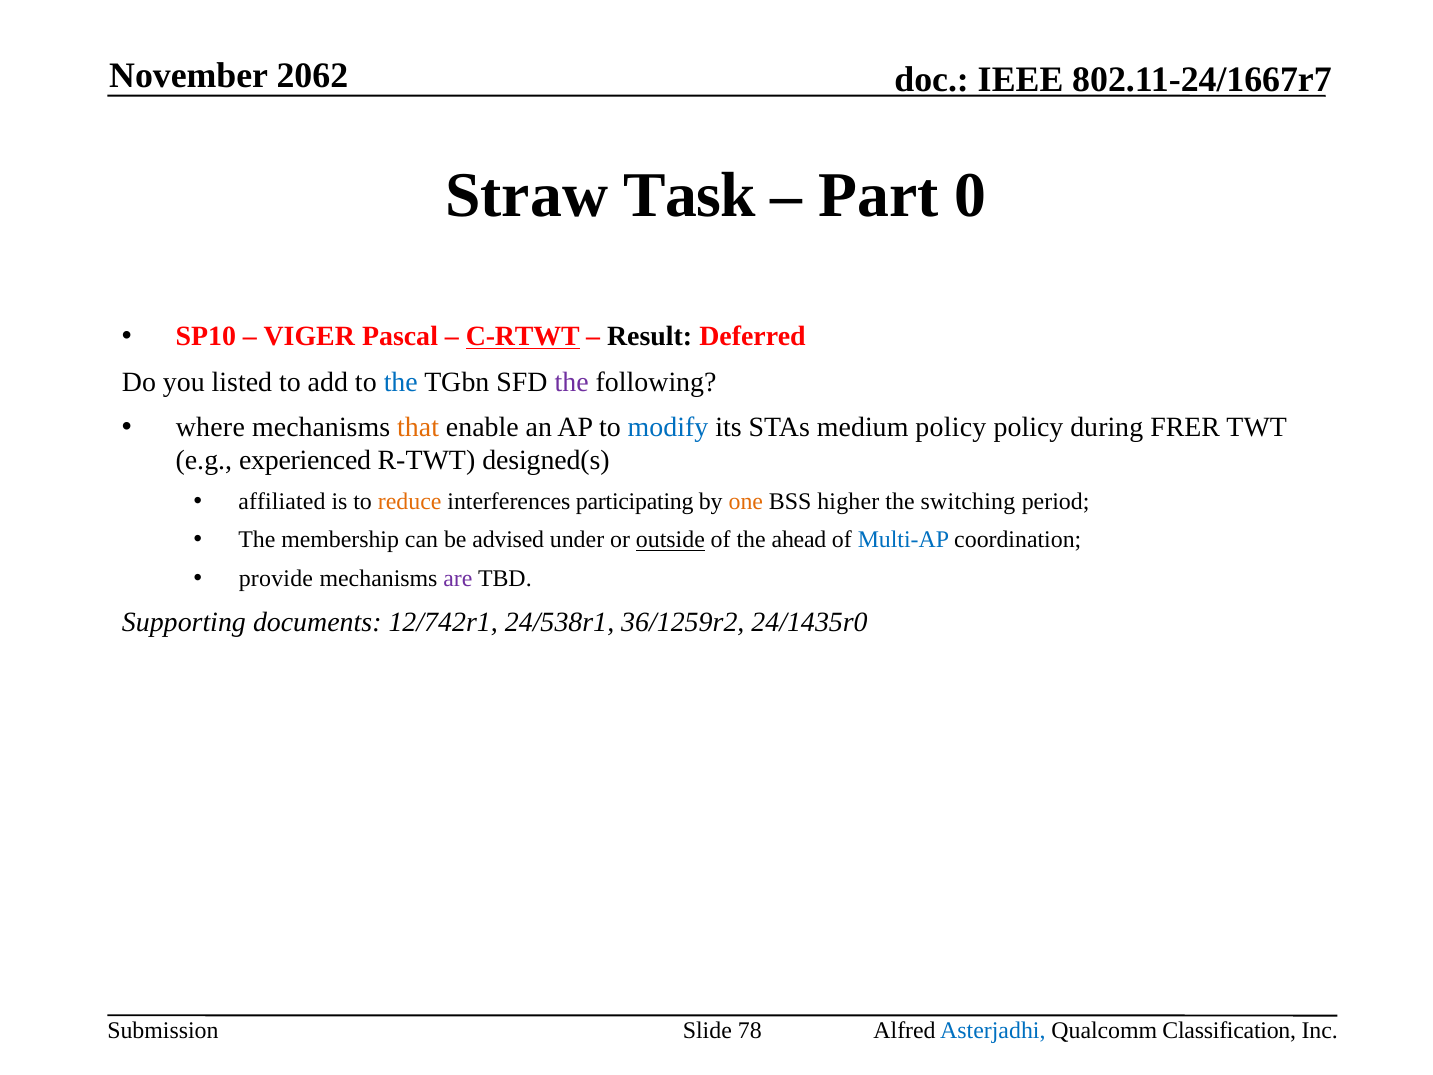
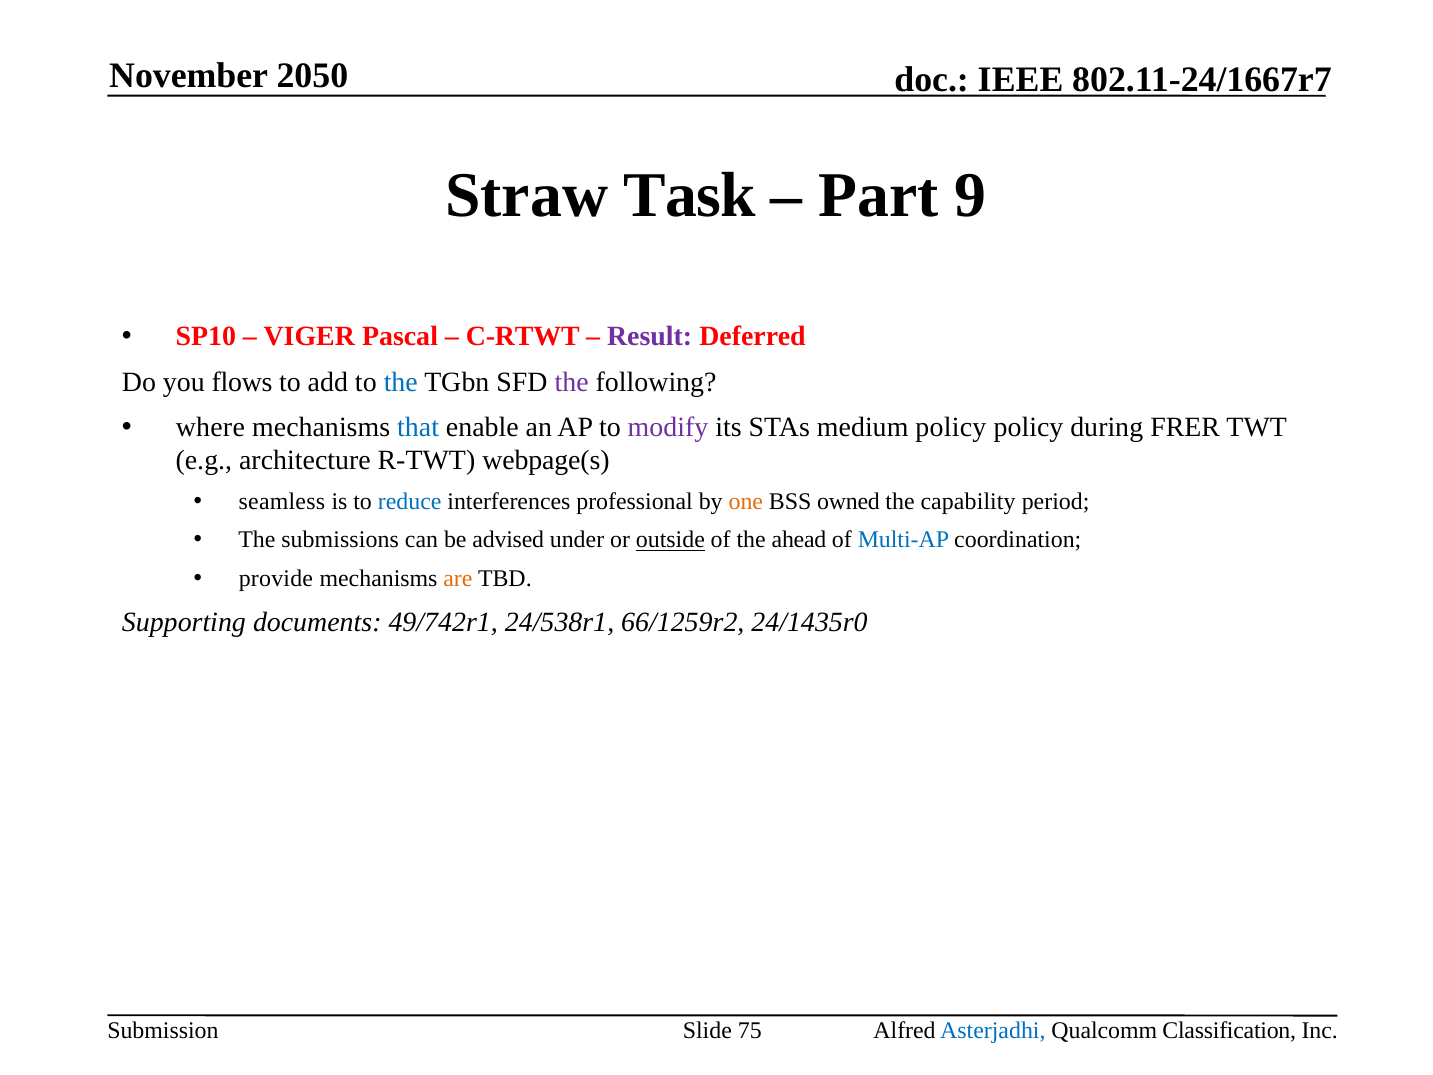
2062: 2062 -> 2050 (312, 76)
0: 0 -> 9 (971, 195)
C-RTWT underline: present -> none (523, 336)
Result colour: black -> purple (650, 336)
listed: listed -> flows (242, 382)
that colour: orange -> blue (418, 427)
modify colour: blue -> purple (668, 427)
experienced: experienced -> architecture (305, 461)
designed(s: designed(s -> webpage(s (546, 461)
affiliated: affiliated -> seamless (282, 501)
reduce colour: orange -> blue (410, 501)
participating: participating -> professional (635, 501)
higher: higher -> owned (849, 501)
switching: switching -> capability (968, 501)
membership: membership -> submissions (340, 540)
are colour: purple -> orange (458, 579)
12/742r1: 12/742r1 -> 49/742r1 (443, 622)
36/1259r2: 36/1259r2 -> 66/1259r2 (683, 622)
78: 78 -> 75 (750, 1031)
